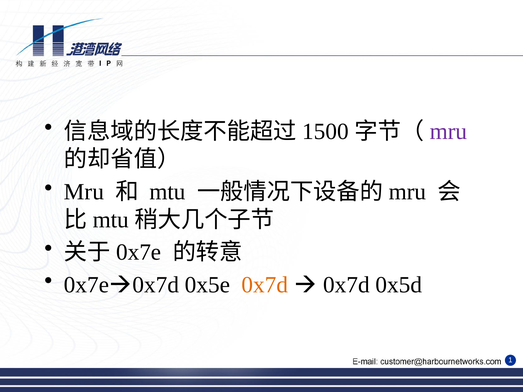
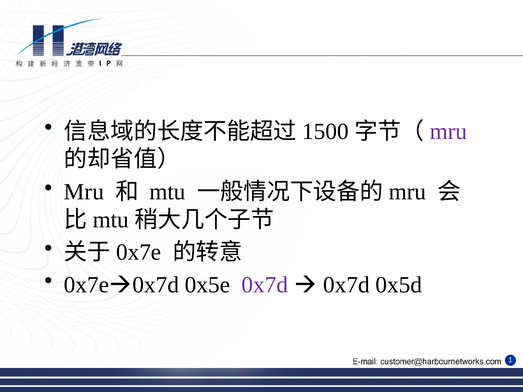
0x7d colour: orange -> purple (265, 285)
